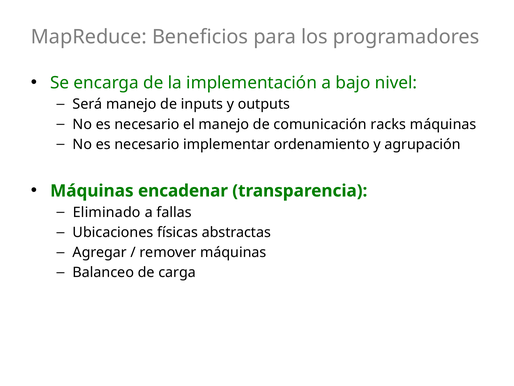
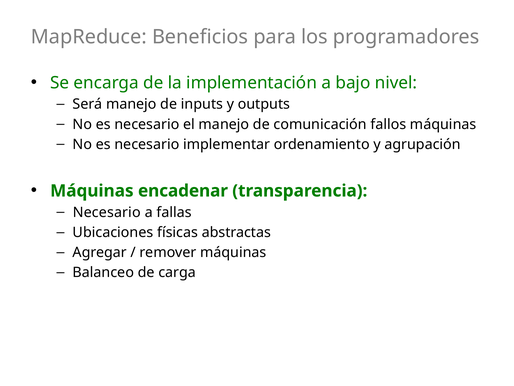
racks: racks -> fallos (388, 124)
Eliminado: Eliminado -> Necesario (107, 212)
